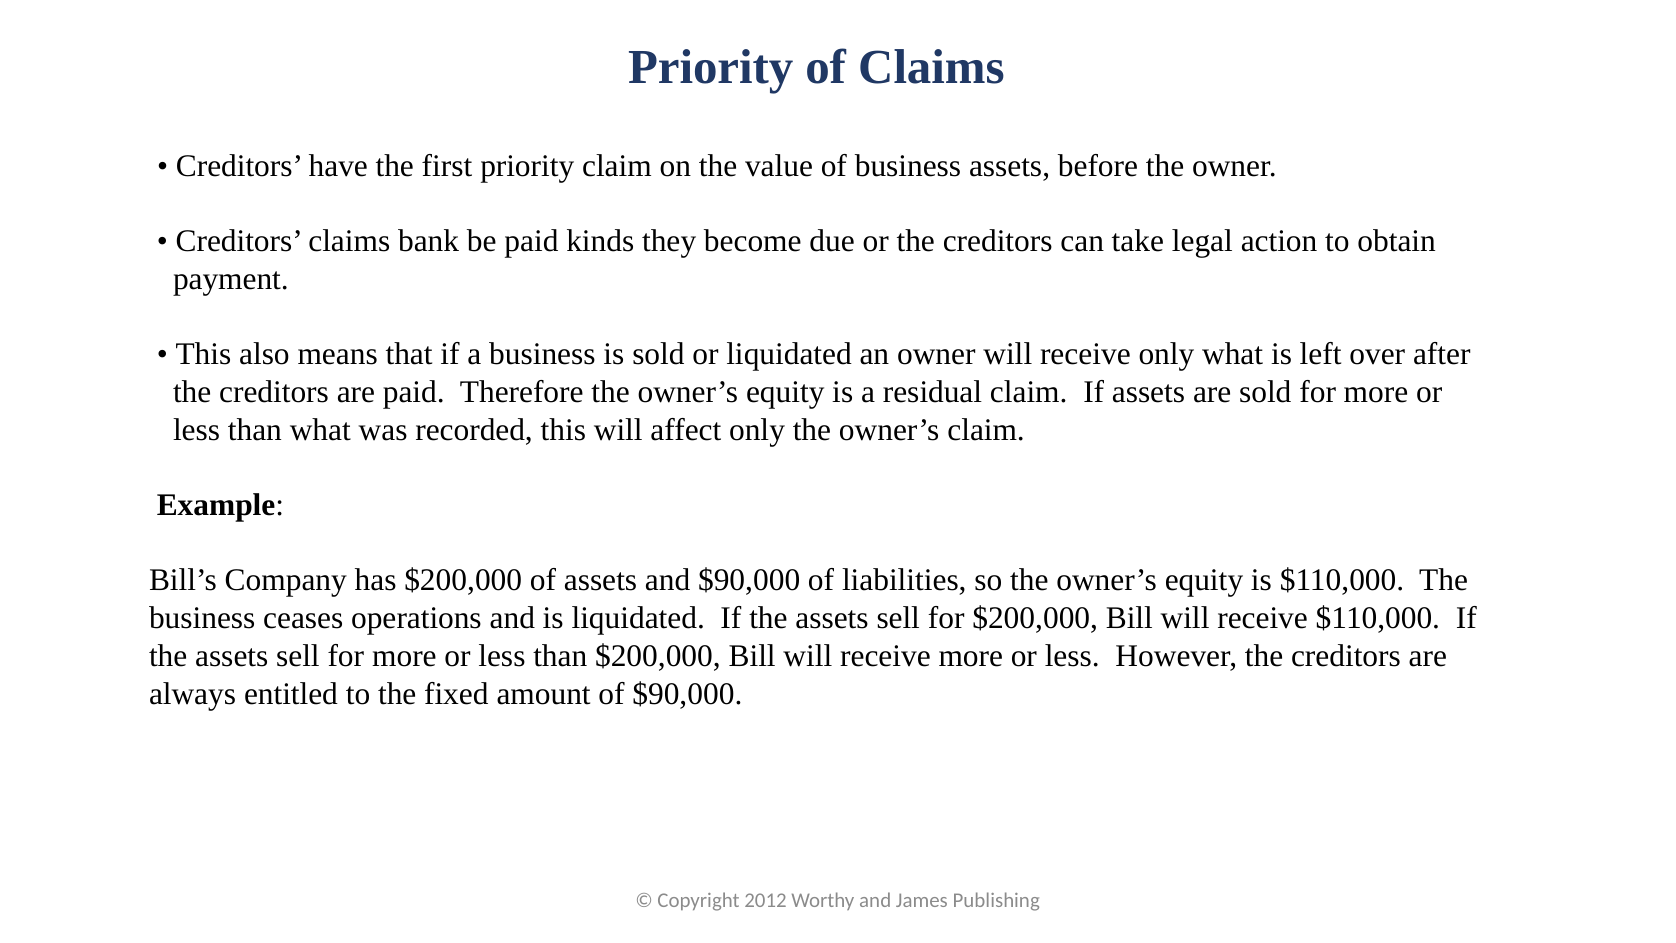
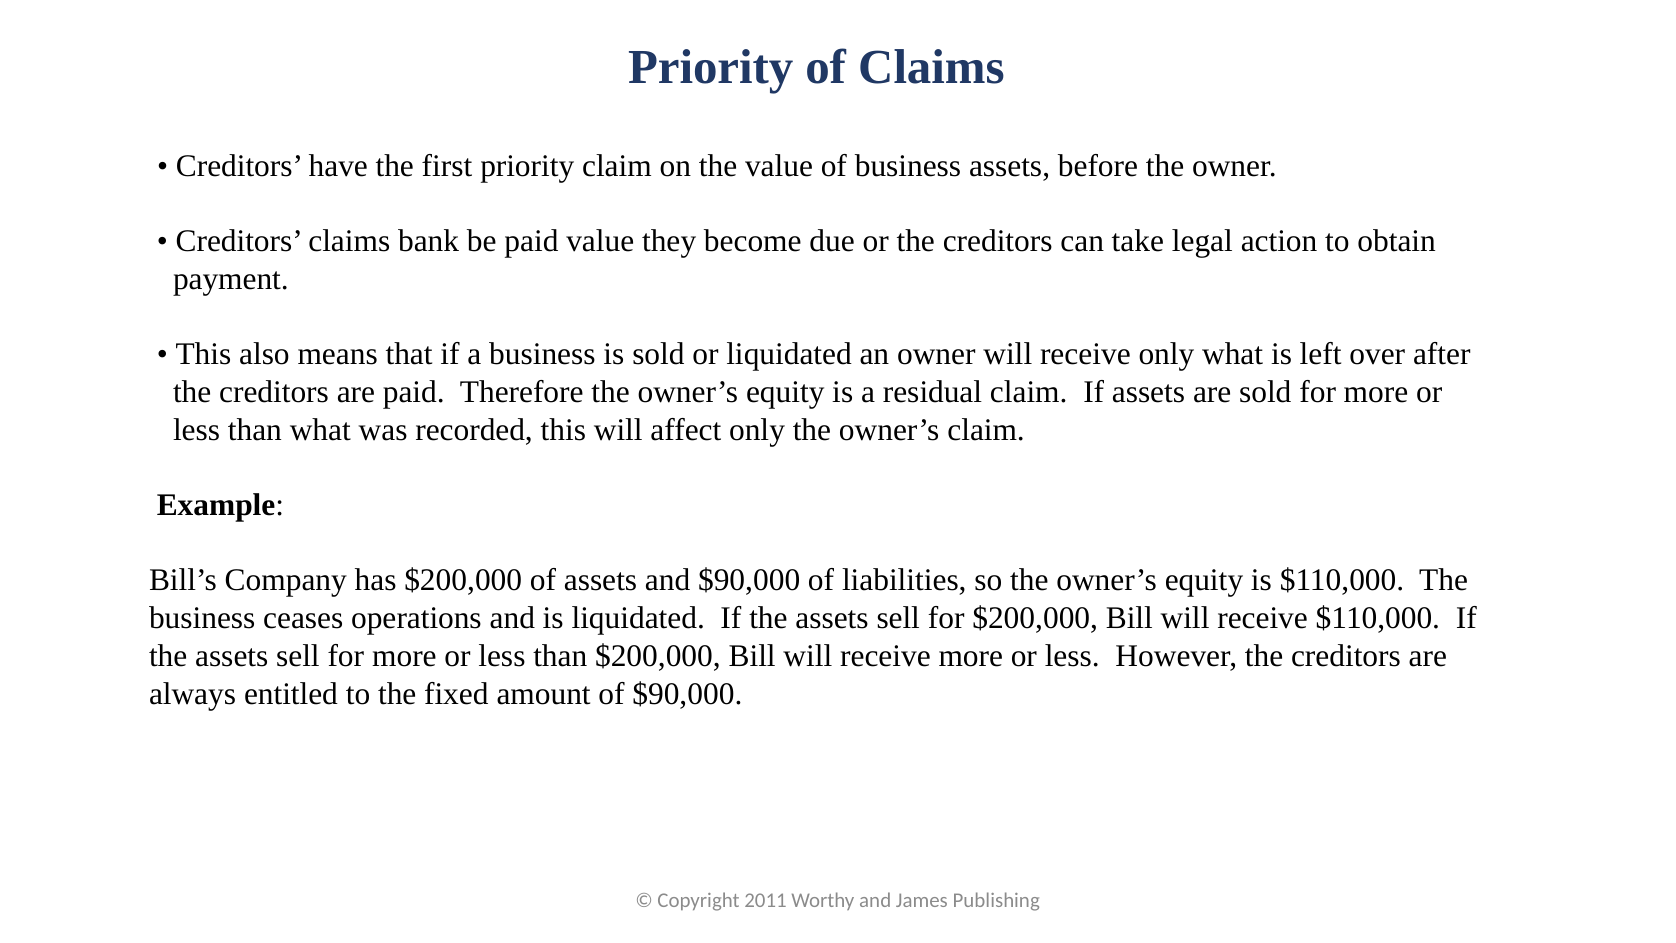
paid kinds: kinds -> value (600, 241)
2012: 2012 -> 2011 (766, 900)
